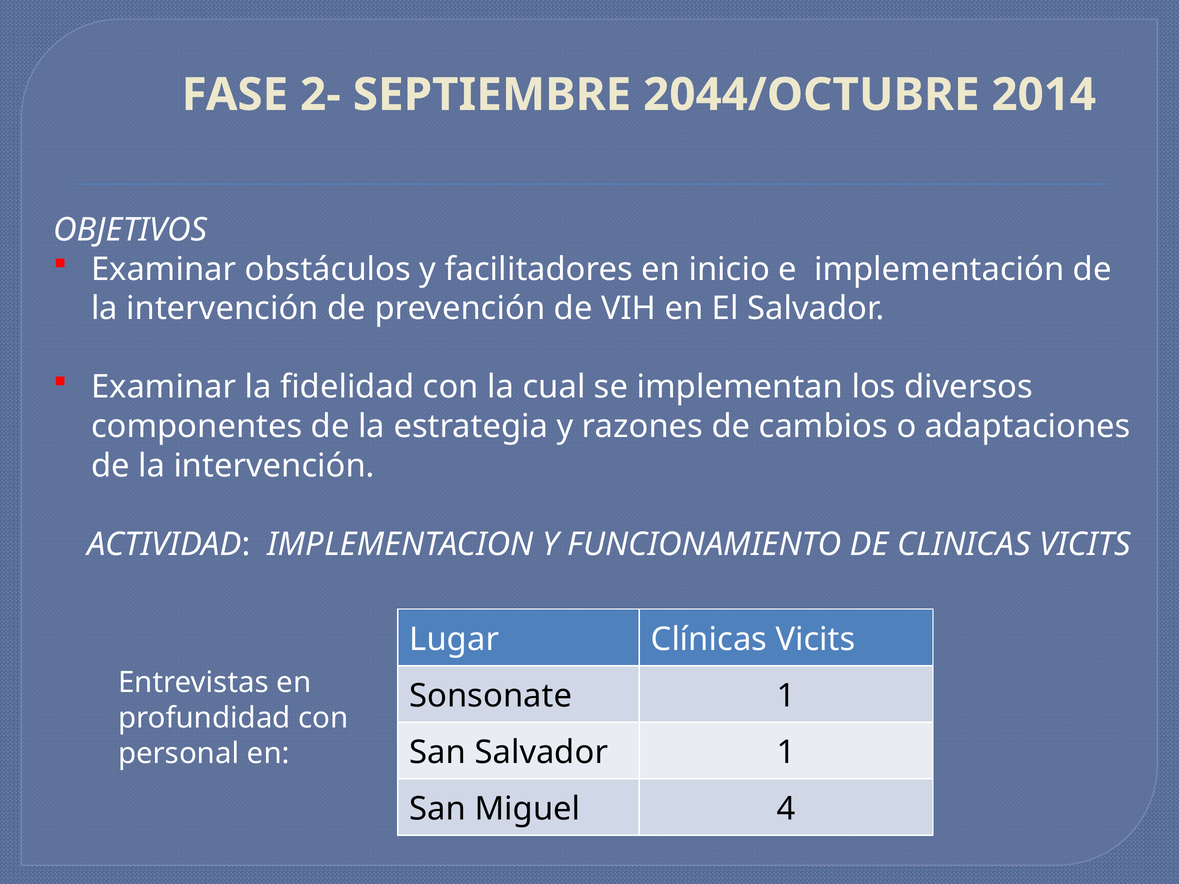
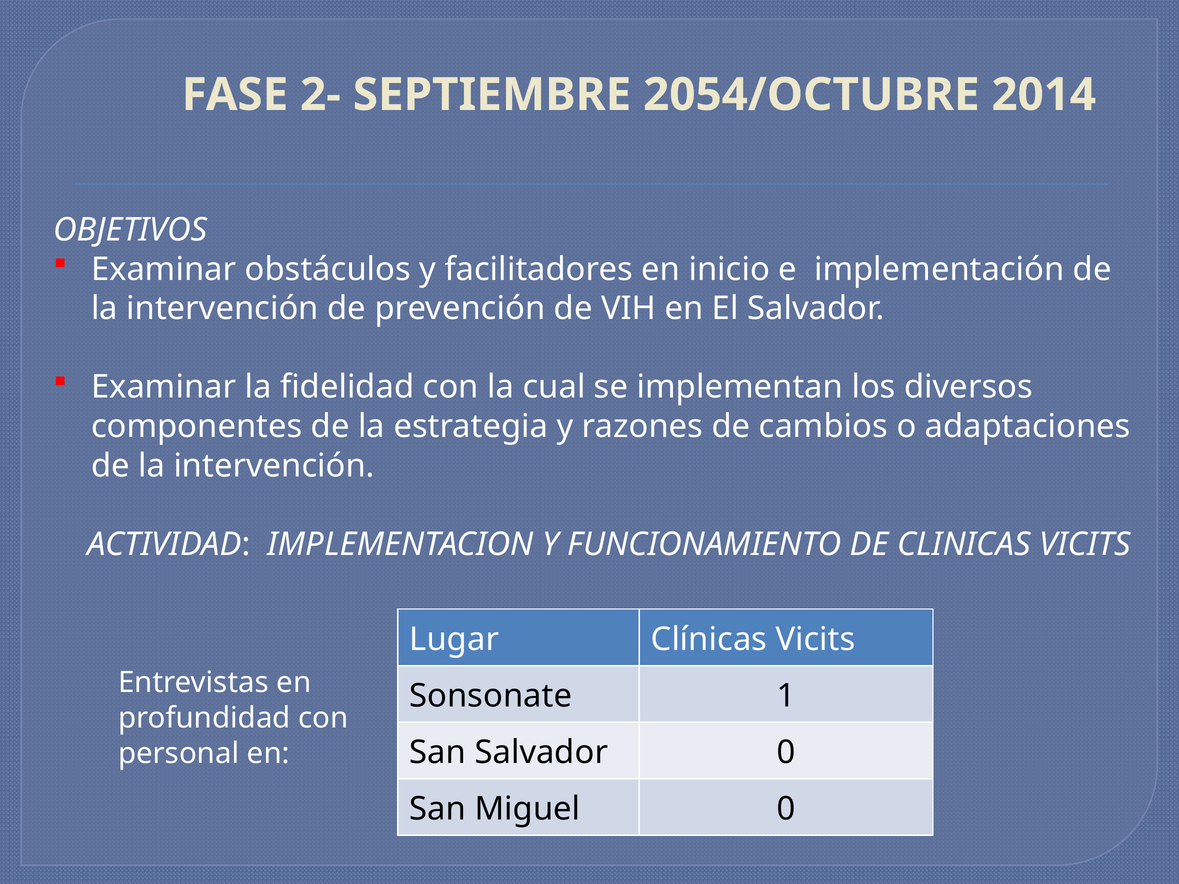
2044/OCTUBRE: 2044/OCTUBRE -> 2054/OCTUBRE (811, 95)
Salvador 1: 1 -> 0 (786, 753)
Miguel 4: 4 -> 0 (786, 809)
